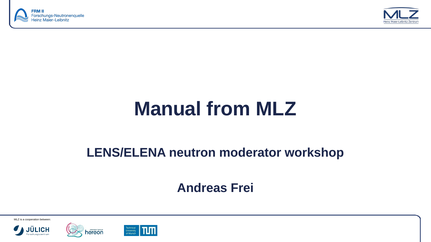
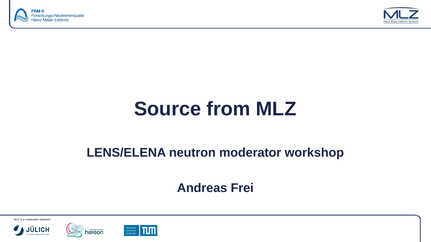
Manual: Manual -> Source (168, 109)
